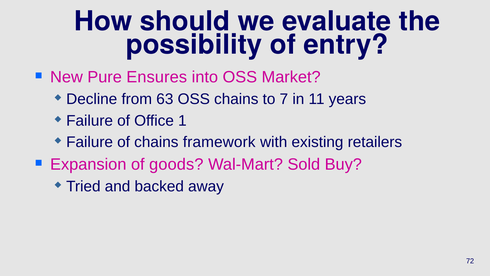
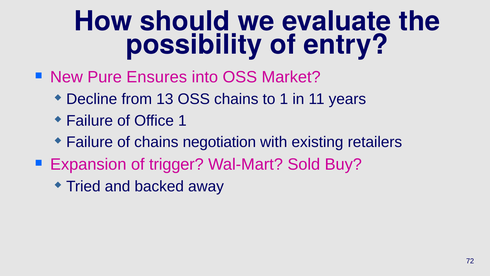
63: 63 -> 13 (165, 99)
to 7: 7 -> 1 (284, 99)
framework: framework -> negotiation (219, 142)
goods: goods -> trigger (176, 164)
